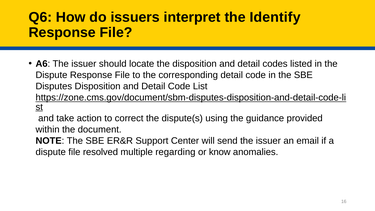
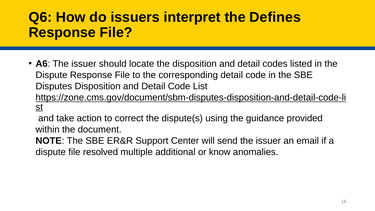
Identify: Identify -> Defines (275, 17)
regarding: regarding -> additional (175, 152)
